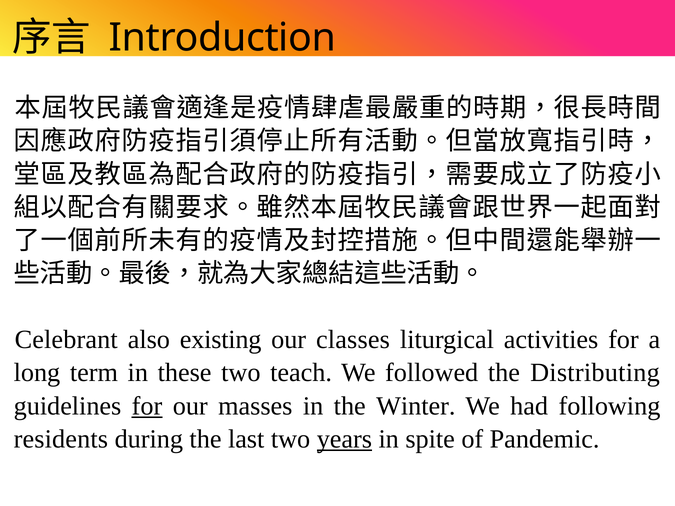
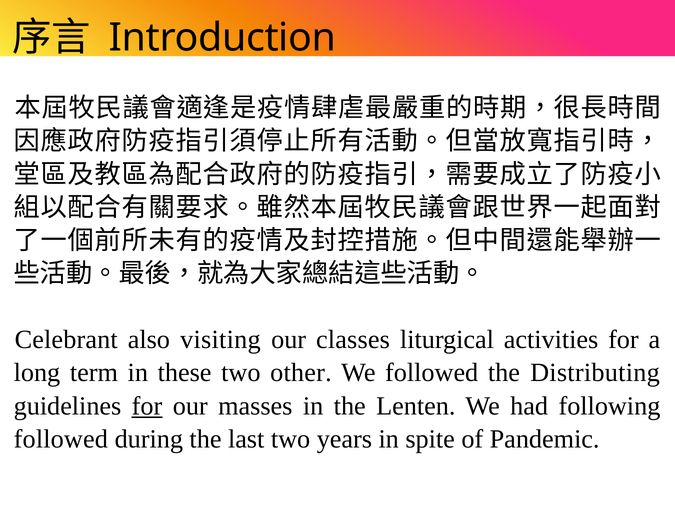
existing: existing -> visiting (220, 340)
teach: teach -> other (301, 373)
Winter: Winter -> Lenten (416, 406)
residents: residents -> followed (61, 439)
years underline: present -> none (344, 439)
